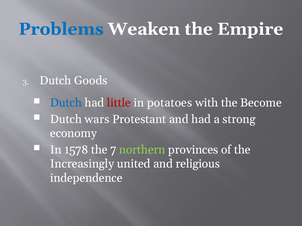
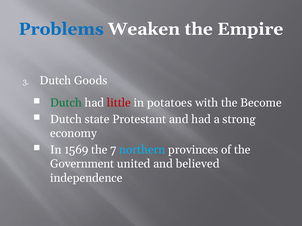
Dutch colour: blue -> green (66, 103)
wars: wars -> state (97, 120)
1578: 1578 -> 1569 (76, 150)
northern colour: light green -> light blue (142, 150)
Increasingly: Increasingly -> Government (82, 164)
religious: religious -> believed (198, 164)
